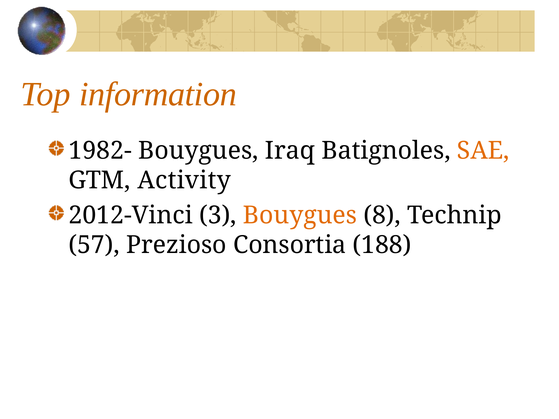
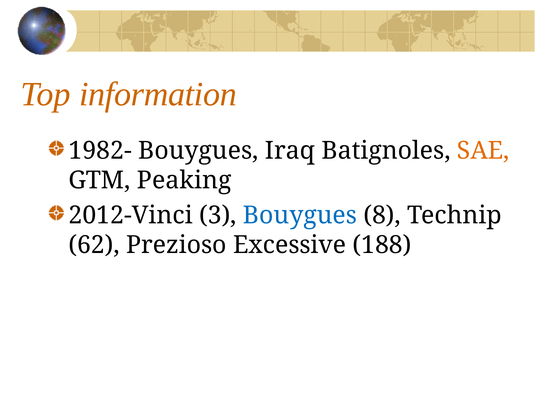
Activity: Activity -> Peaking (184, 181)
Bouygues colour: orange -> blue (300, 215)
57: 57 -> 62 (94, 245)
Consortia: Consortia -> Excessive (290, 245)
